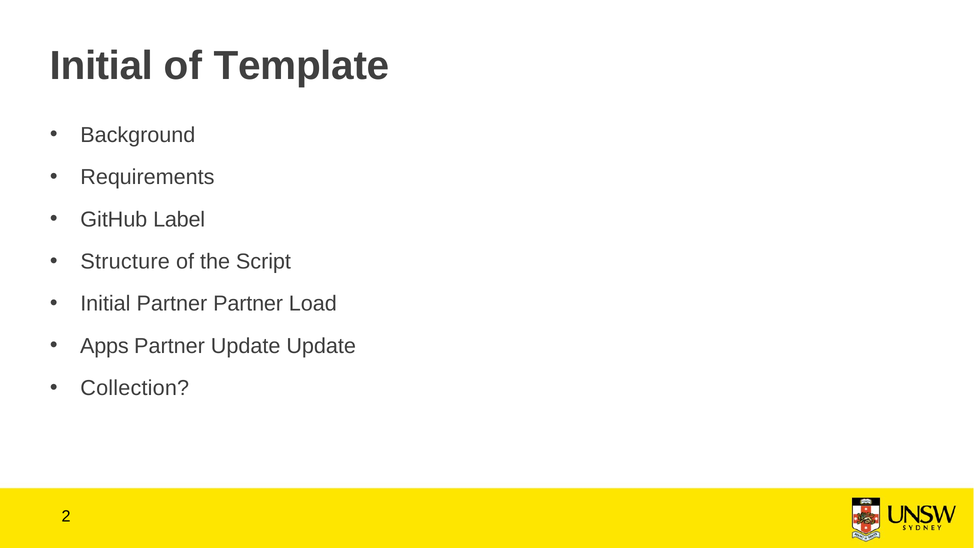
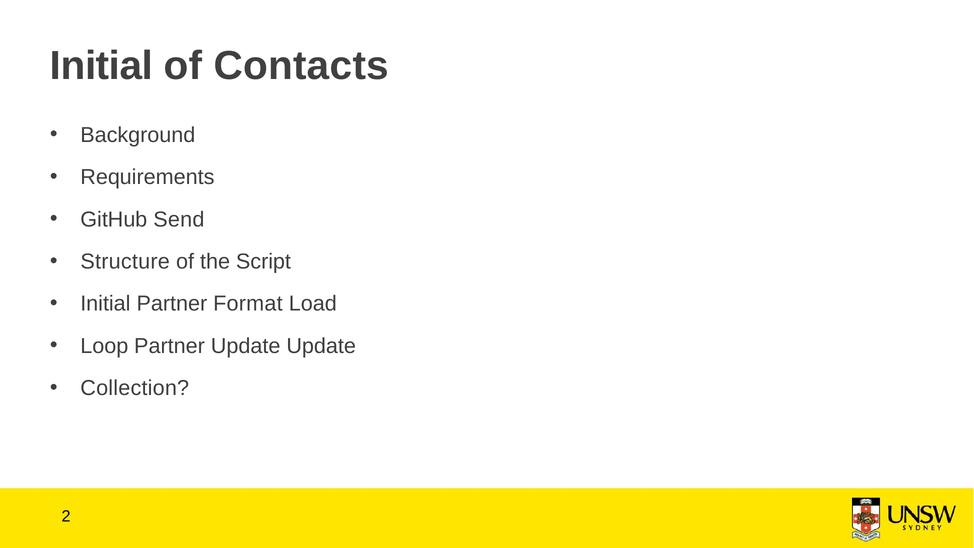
Template: Template -> Contacts (301, 66)
Label: Label -> Send (179, 219)
Partner Partner: Partner -> Format (248, 304)
Apps: Apps -> Loop (104, 346)
